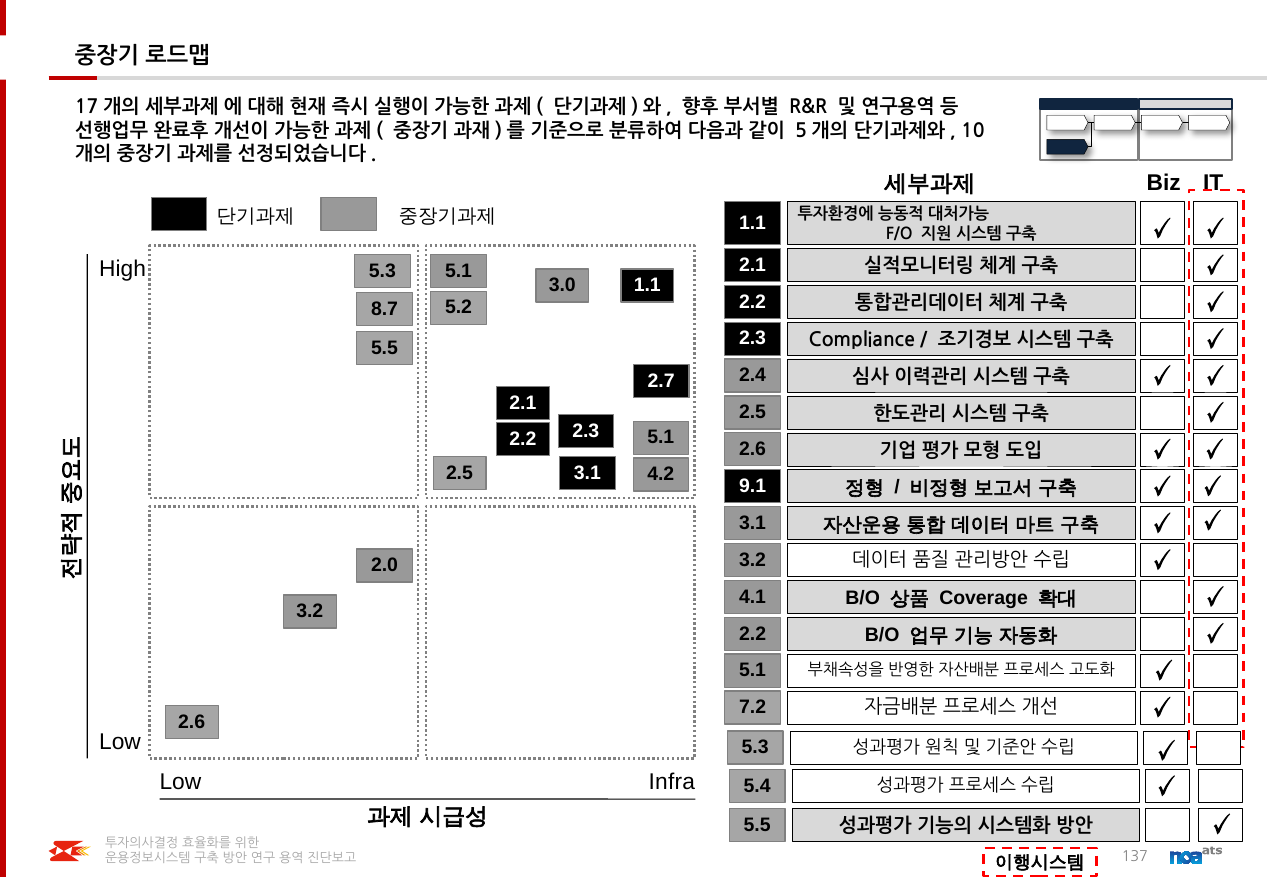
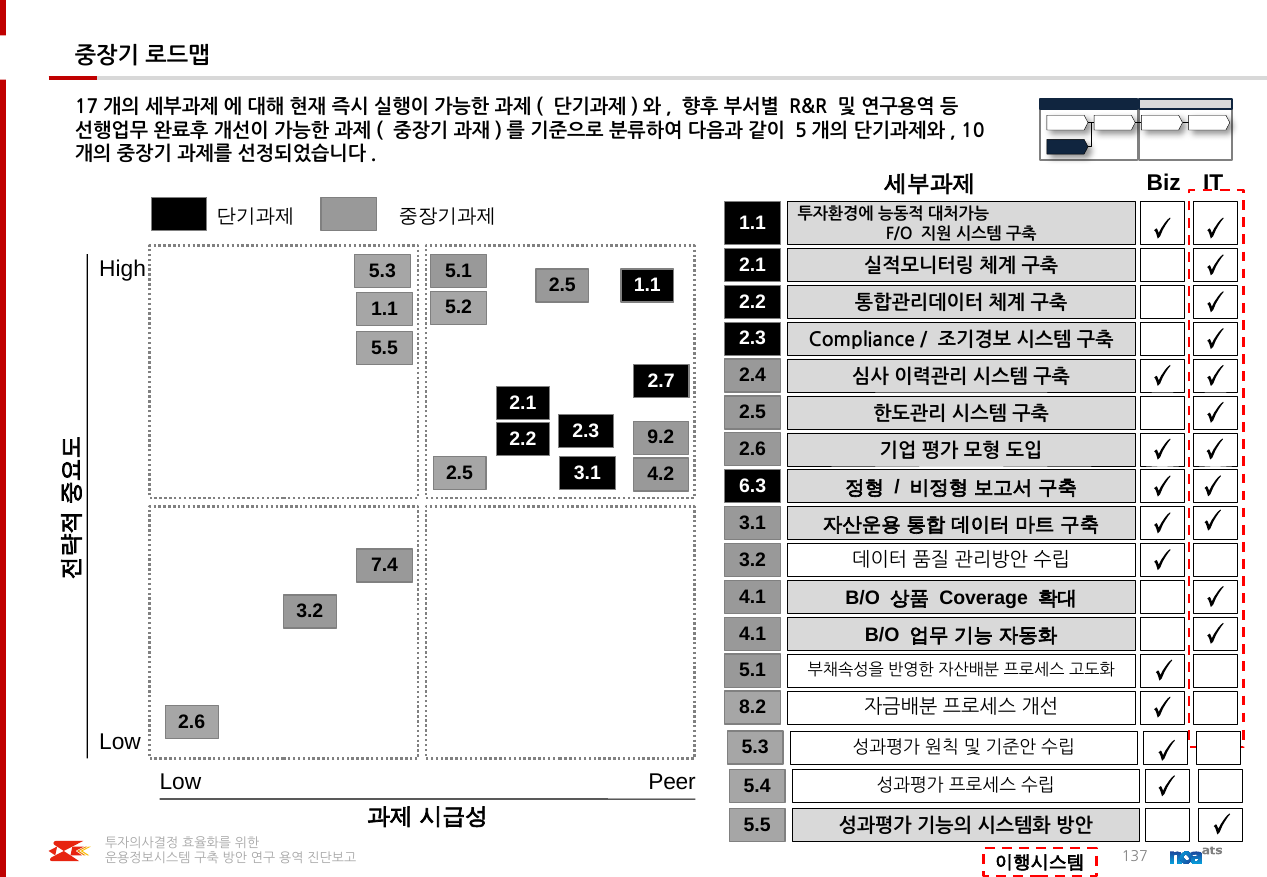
3.0: 3.0 -> 2.5 (562, 285)
8.7: 8.7 -> 1.1 (385, 309)
5.1: 5.1 -> 9.2 (661, 438)
9.1: 9.1 -> 6.3 (753, 486)
2.0: 2.0 -> 7.4 (385, 565)
2.2: 2.2 -> 4.1 (753, 634)
7.2: 7.2 -> 8.2 (753, 708)
Infra: Infra -> Peer (672, 782)
